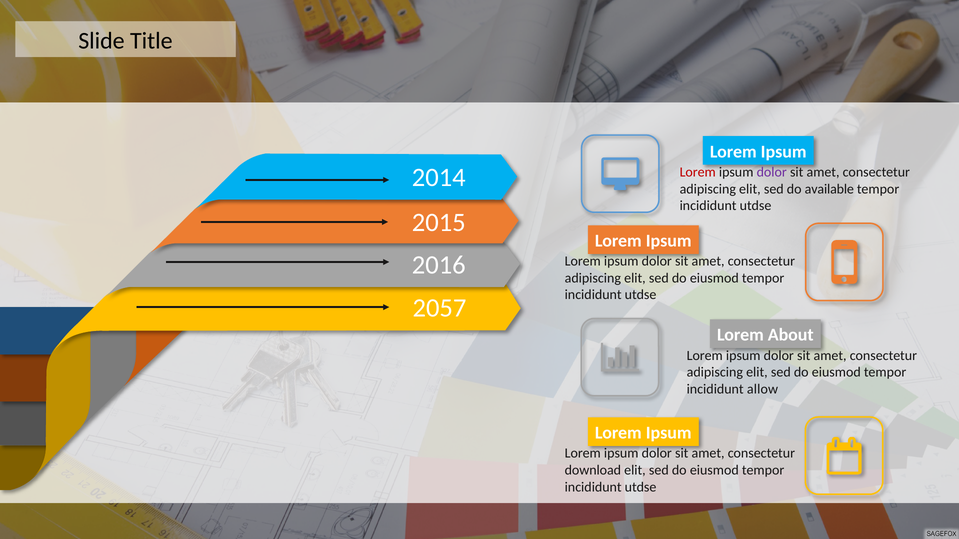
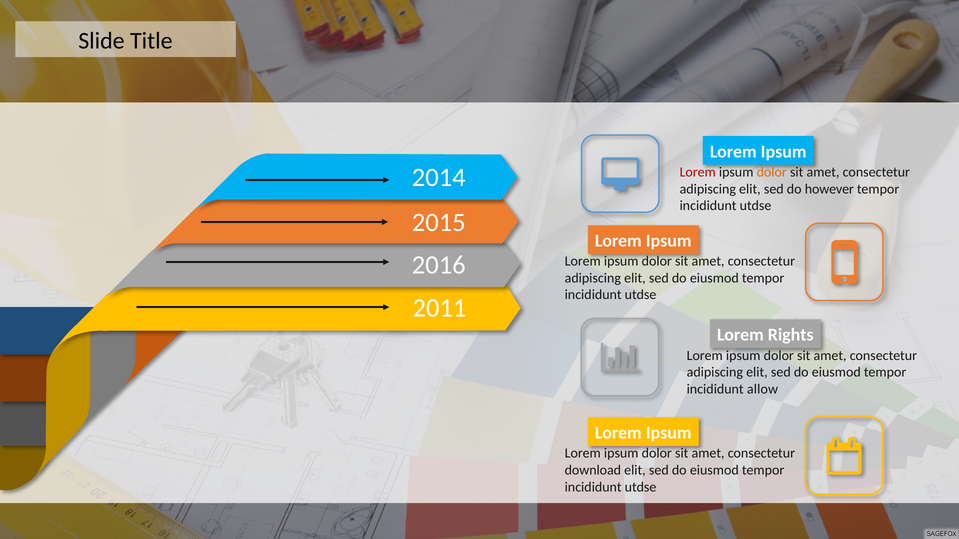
dolor colour: purple -> orange (772, 172)
available: available -> however (829, 189)
2057: 2057 -> 2011 (439, 308)
About: About -> Rights (791, 335)
